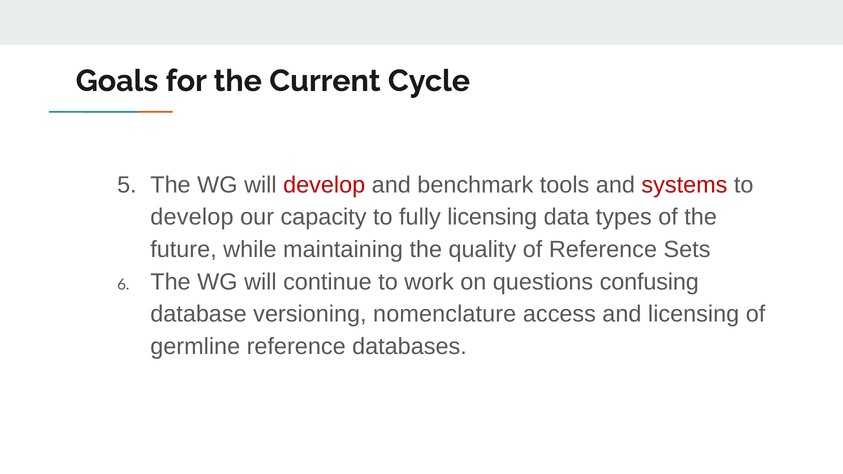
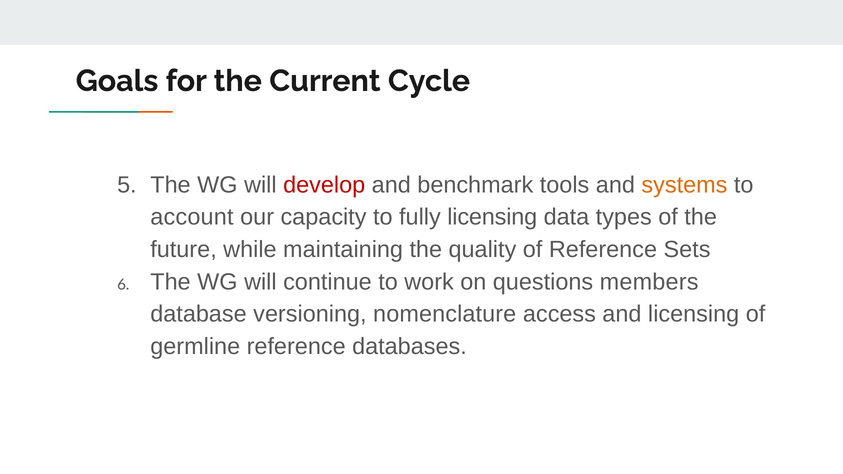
systems colour: red -> orange (684, 185)
develop: develop -> account (192, 217)
confusing: confusing -> members (649, 282)
